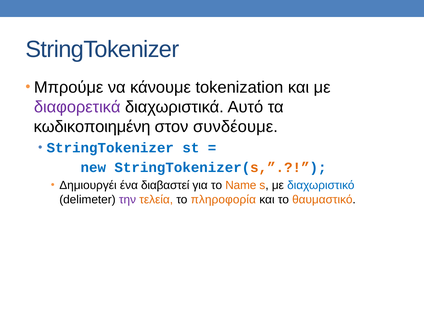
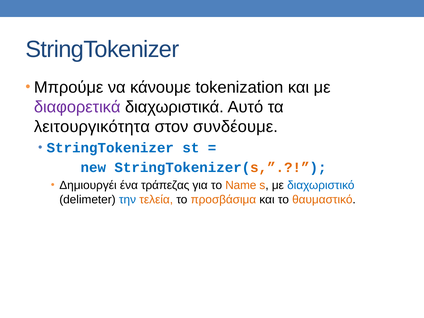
κωδικοποιημένη: κωδικοποιημένη -> λειτουργικότητα (92, 127)
διαβαστεί: διαβαστεί -> τράπεζας (165, 185)
την colour: purple -> blue (127, 200)
πληροφορία: πληροφορία -> προσβάσιμα (223, 200)
